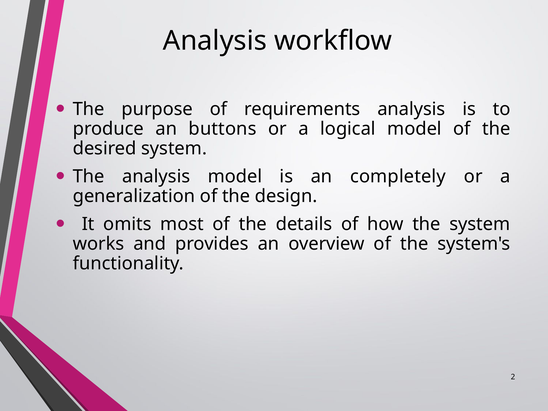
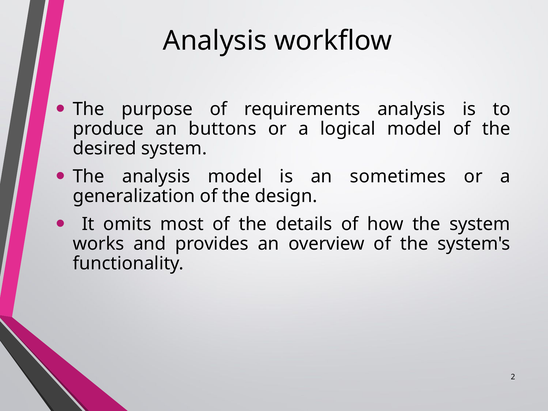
completely: completely -> sometimes (398, 176)
